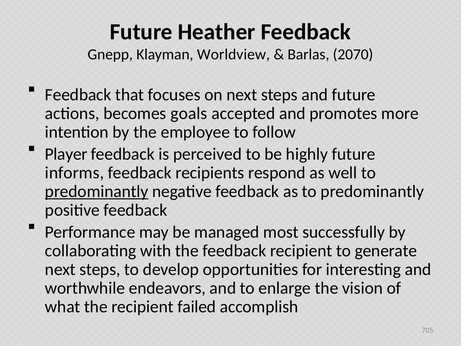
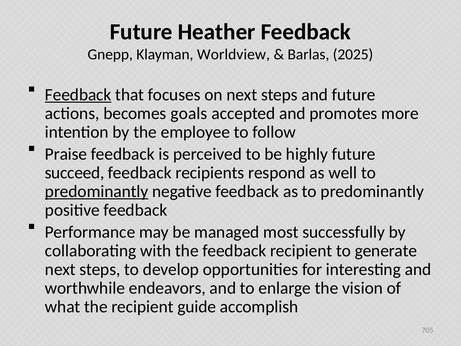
2070: 2070 -> 2025 (353, 54)
Feedback underline: none -> present (78, 95)
Player: Player -> Praise (66, 154)
informs: informs -> succeed (75, 173)
failed: failed -> guide (197, 307)
